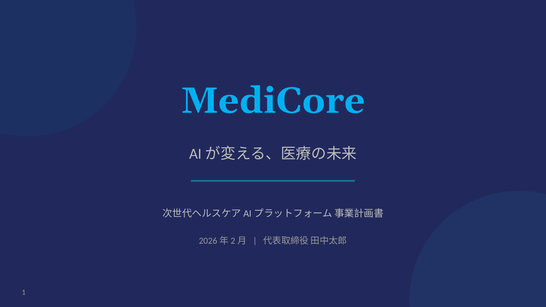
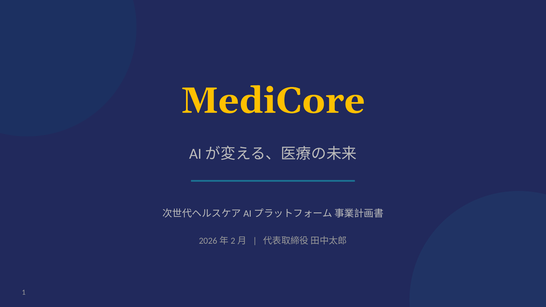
MediCore colour: light blue -> yellow (273, 101)
